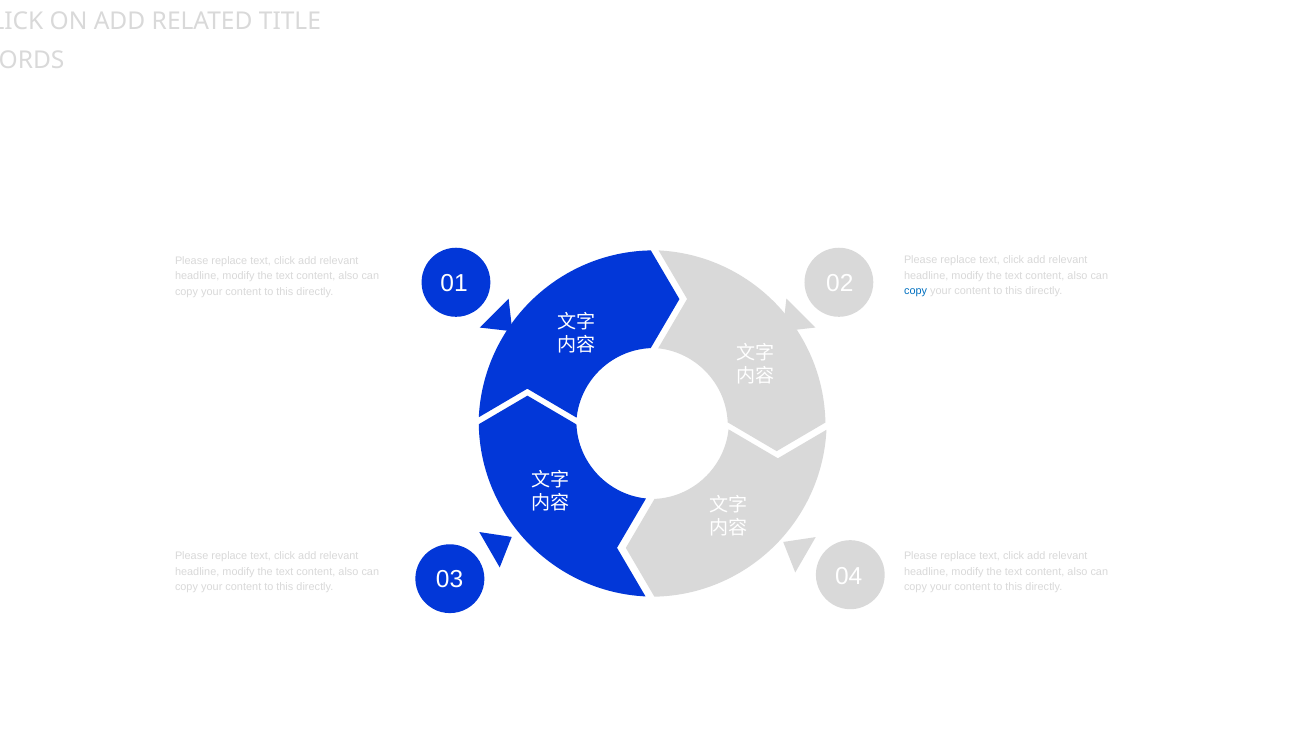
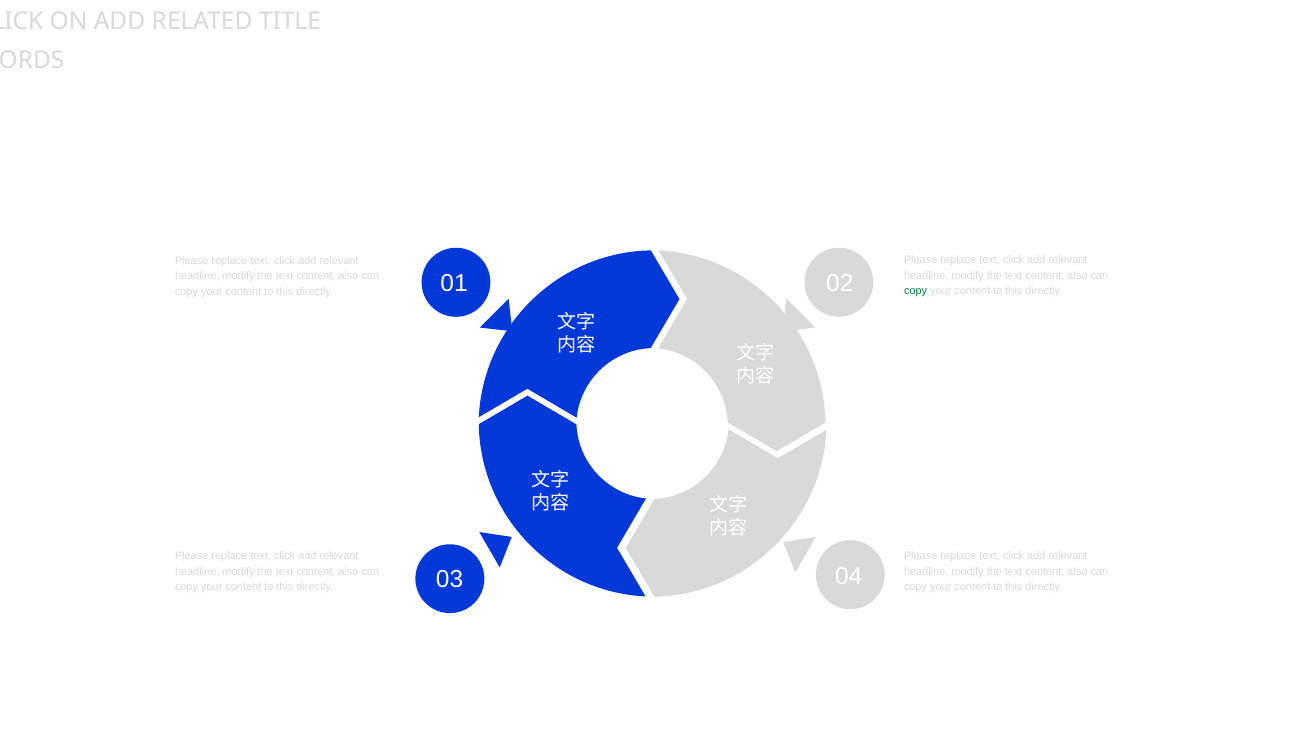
copy colour: blue -> green (916, 291)
